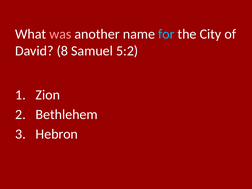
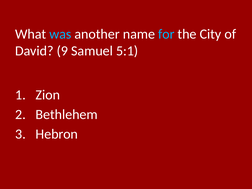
was colour: pink -> light blue (60, 34)
8: 8 -> 9 (62, 51)
5:2: 5:2 -> 5:1 (127, 51)
